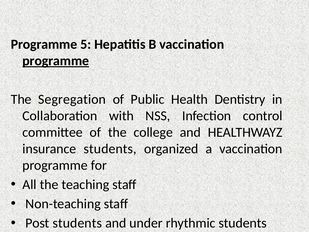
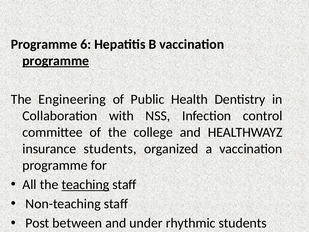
5: 5 -> 6 (86, 44)
Segregation: Segregation -> Engineering (72, 99)
teaching underline: none -> present (85, 184)
Post students: students -> between (77, 223)
